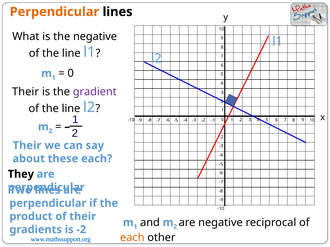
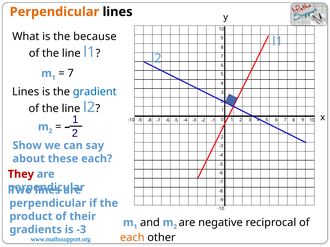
the negative: negative -> because (95, 37)
0: 0 -> 7 (71, 73)
Their: Their -> Lines (26, 92)
gradient colour: purple -> blue (95, 92)
Their: Their -> Show (27, 146)
They colour: black -> red (21, 174)
is -2: -2 -> -3 (81, 230)
